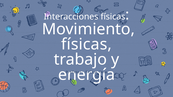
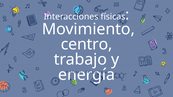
físicas: físicas -> centro (87, 44)
